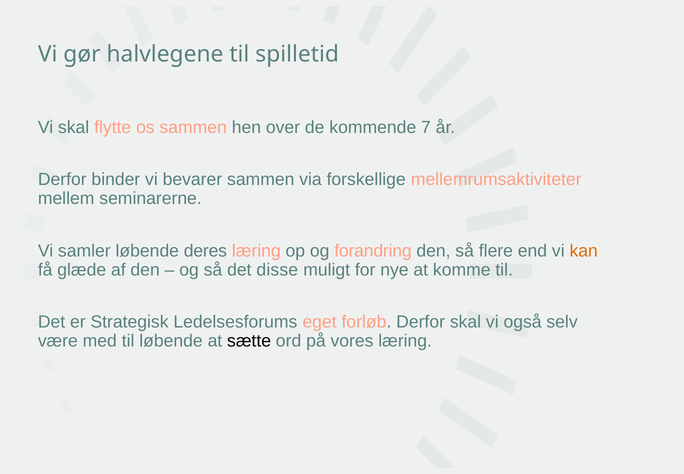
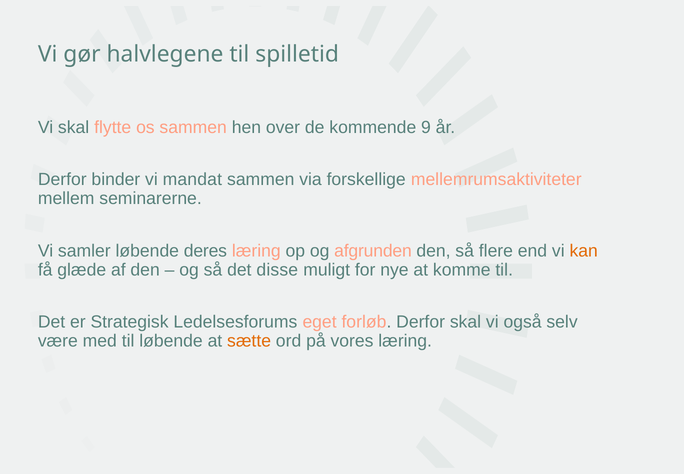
7: 7 -> 9 (426, 127)
bevarer: bevarer -> mandat (192, 179)
forandring: forandring -> afgrunden (373, 251)
sætte colour: black -> orange (249, 341)
